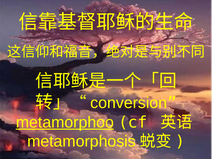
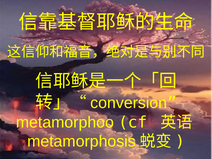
metamorphoo underline: present -> none (65, 122)
